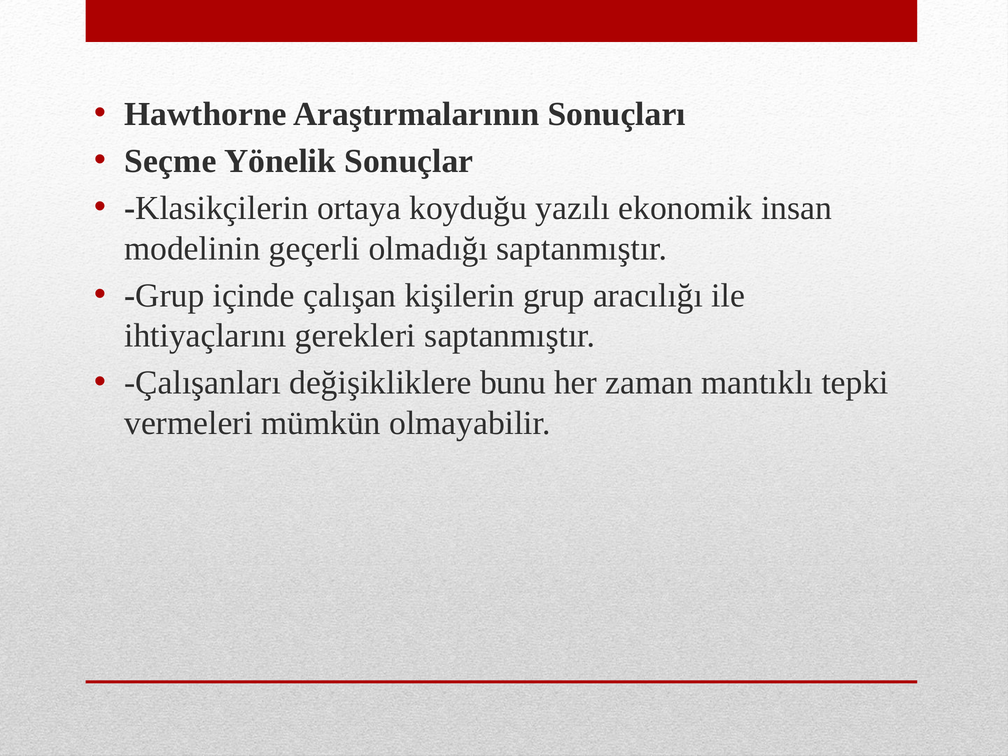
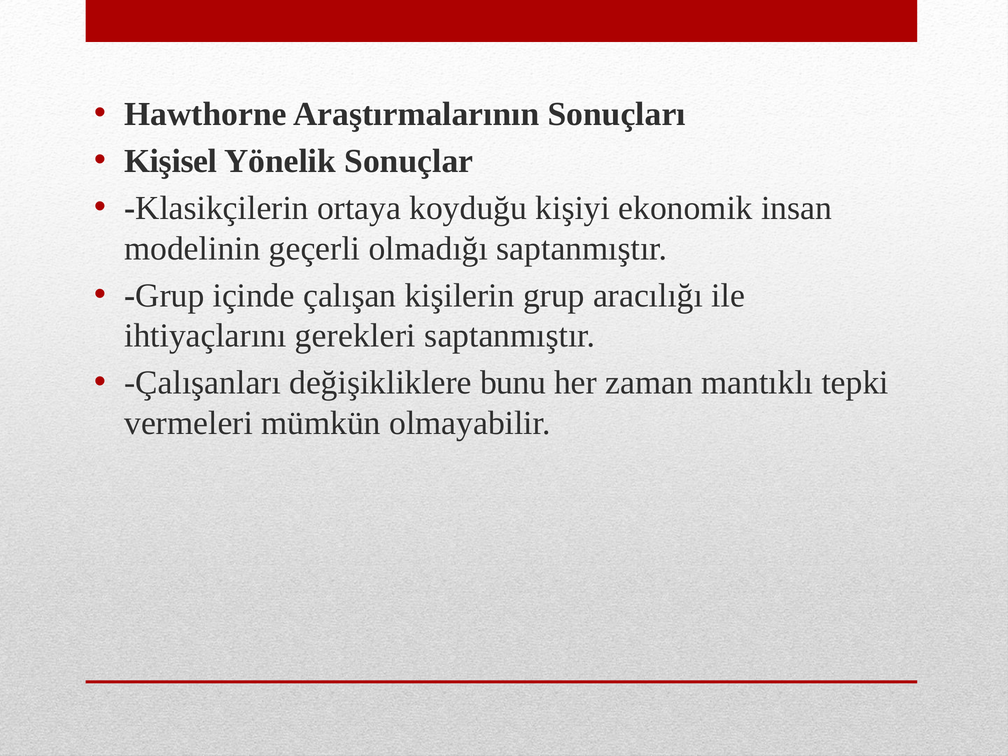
Seçme: Seçme -> Kişisel (171, 161)
yazılı: yazılı -> kişiyi (573, 208)
